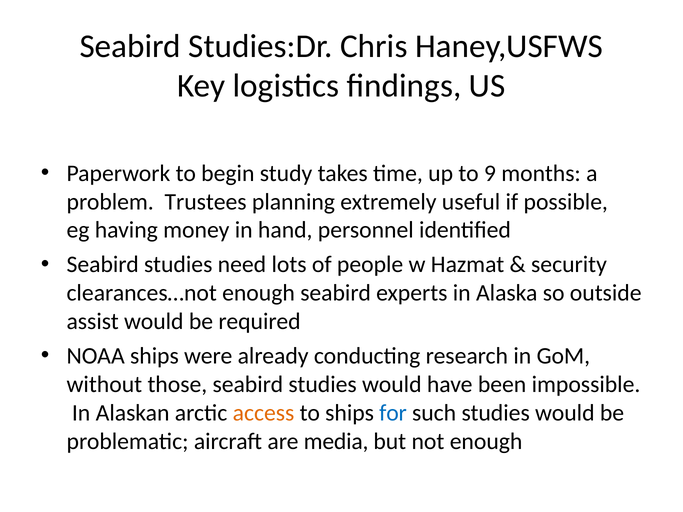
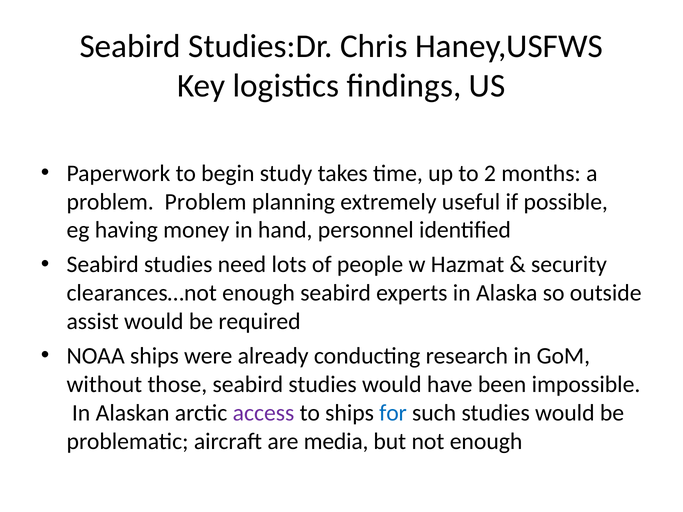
9: 9 -> 2 (490, 173)
problem Trustees: Trustees -> Problem (206, 202)
access colour: orange -> purple (264, 413)
